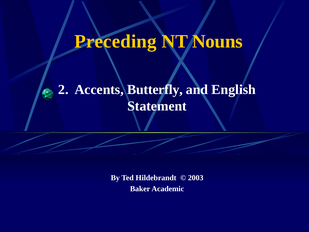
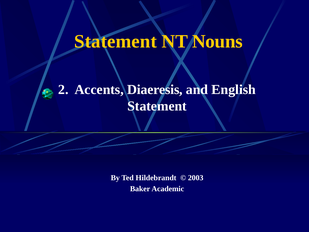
Preceding: Preceding -> Statement (116, 41)
Butterfly: Butterfly -> Diaeresis (155, 90)
